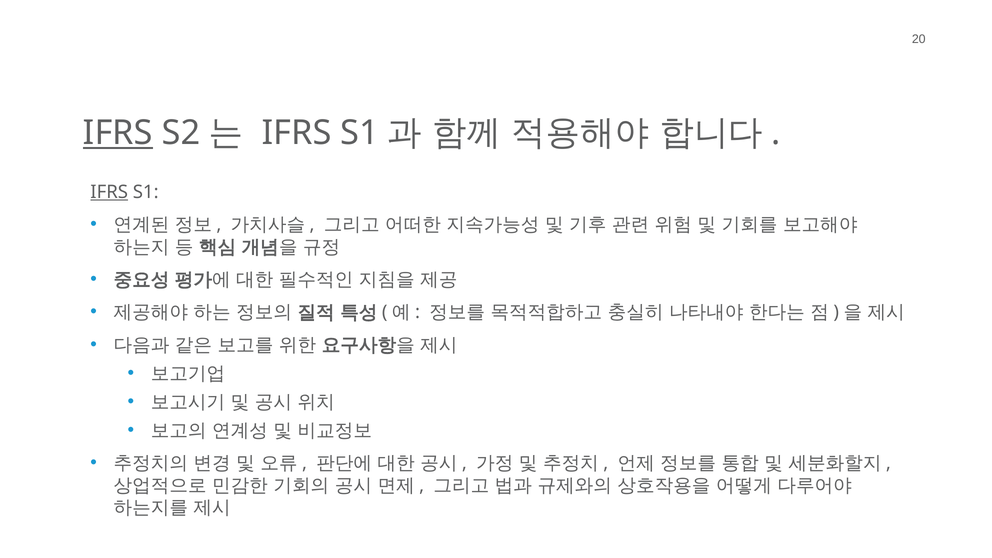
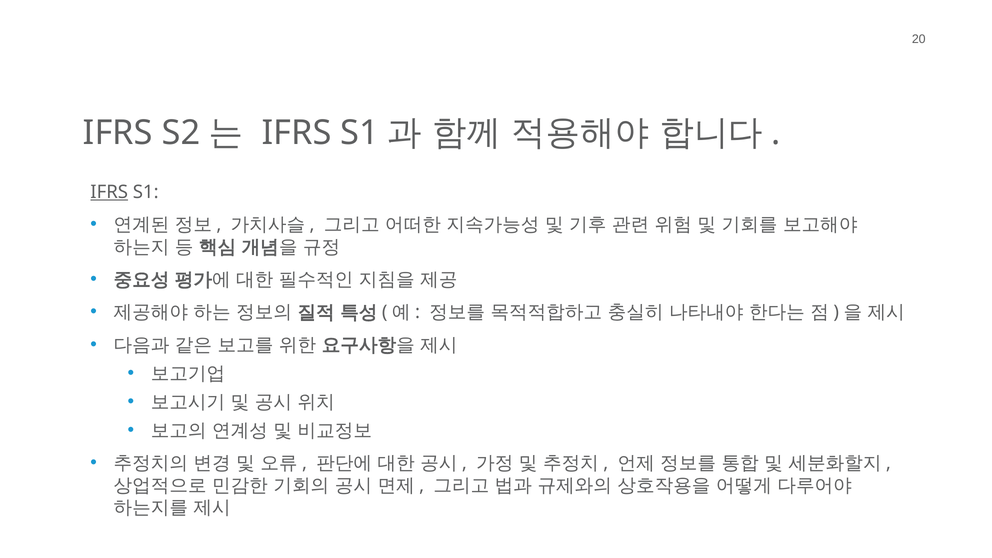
IFRS underline: present -> none (118, 133)
